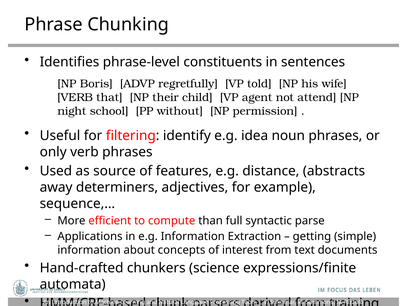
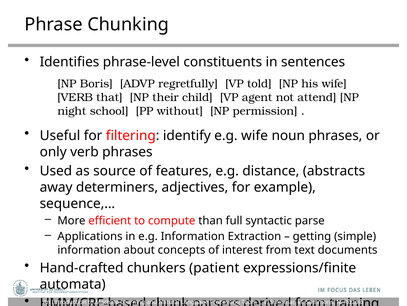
e.g idea: idea -> wife (255, 135)
science: science -> patient (214, 267)
